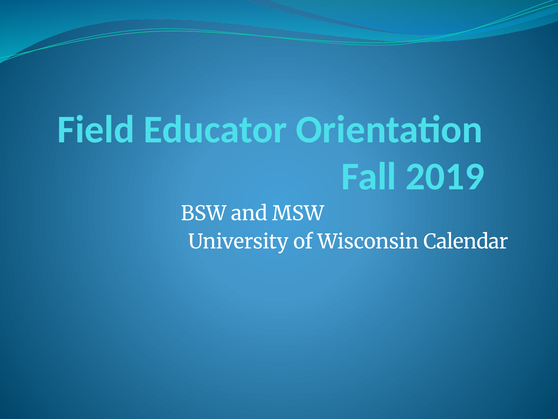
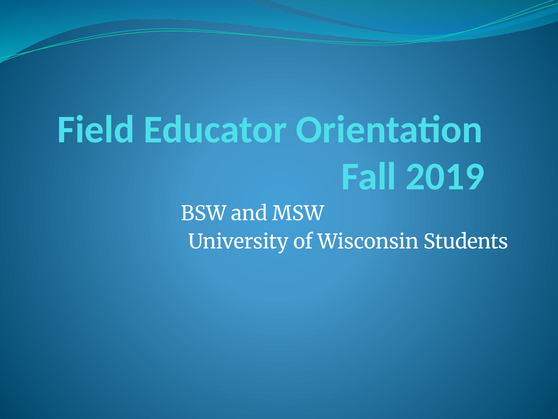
Calendar: Calendar -> Students (466, 241)
